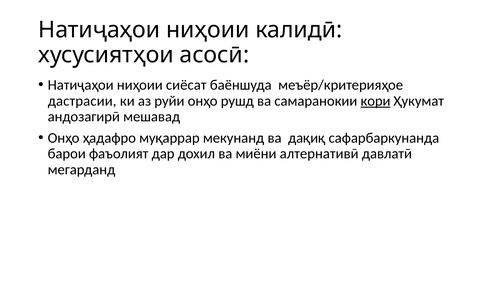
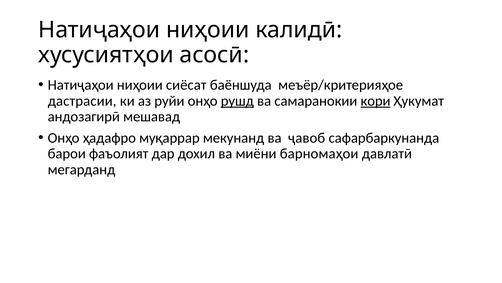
рушд underline: none -> present (237, 101)
дақиқ: дақиқ -> ҷавоб (307, 138)
алтернативӣ: алтернативӣ -> барномаҳои (319, 153)
